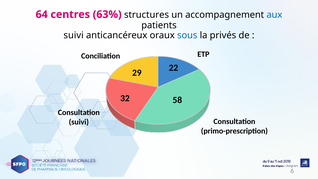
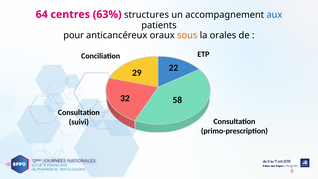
suivi: suivi -> pour (74, 35)
sous colour: blue -> orange (187, 35)
privés: privés -> orales (223, 35)
